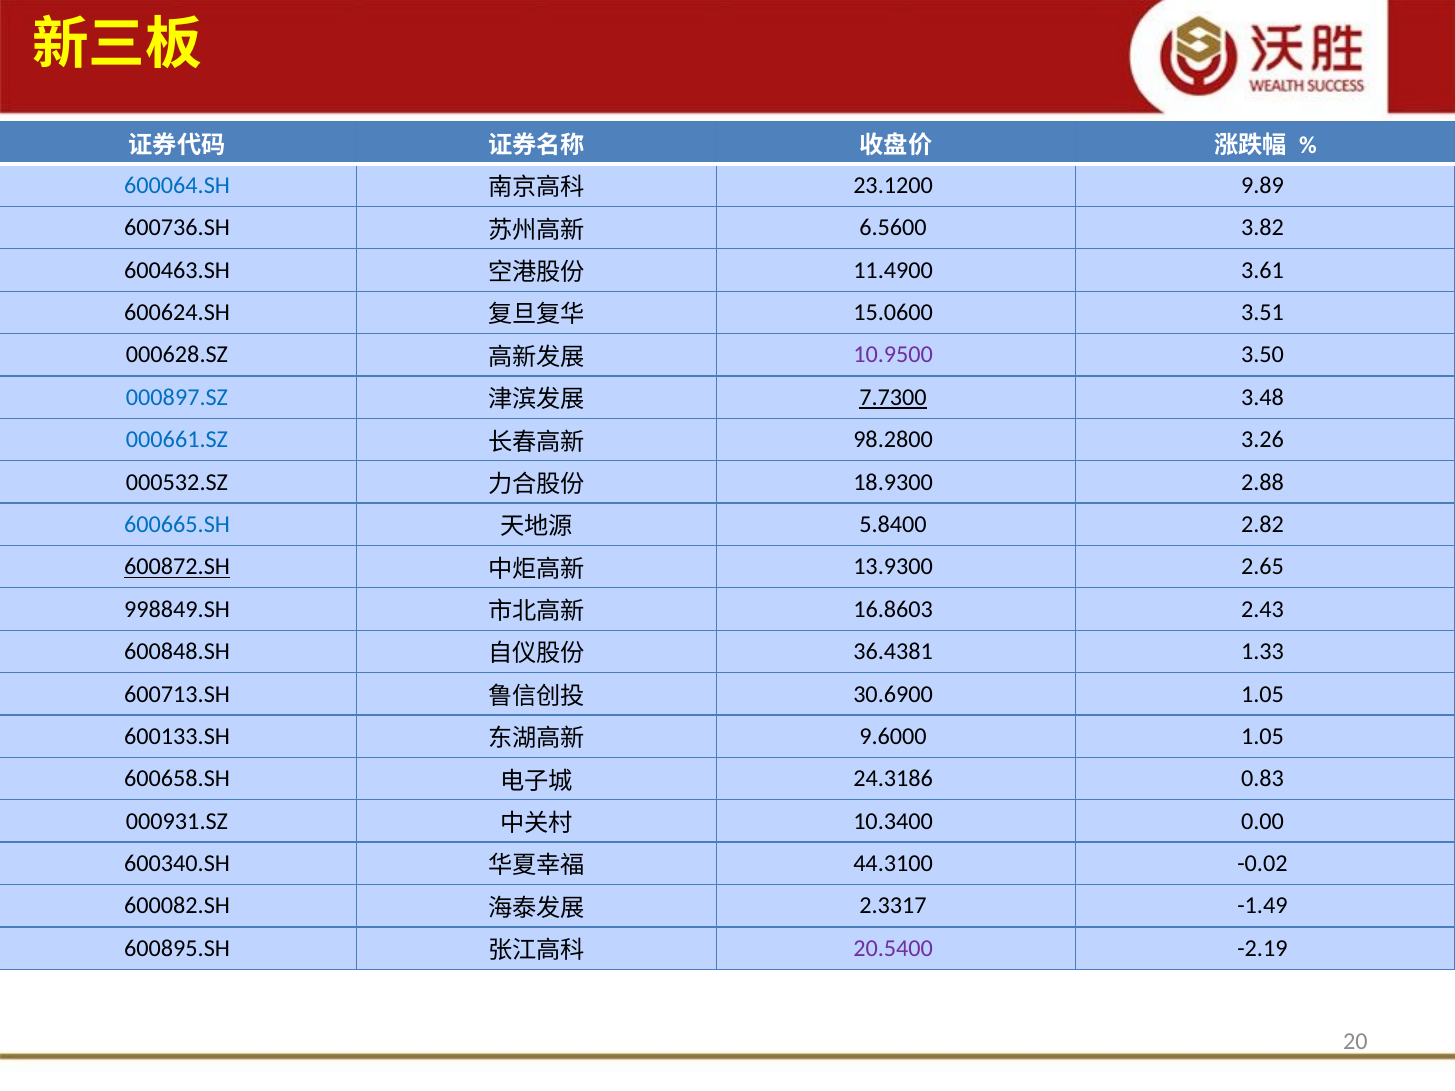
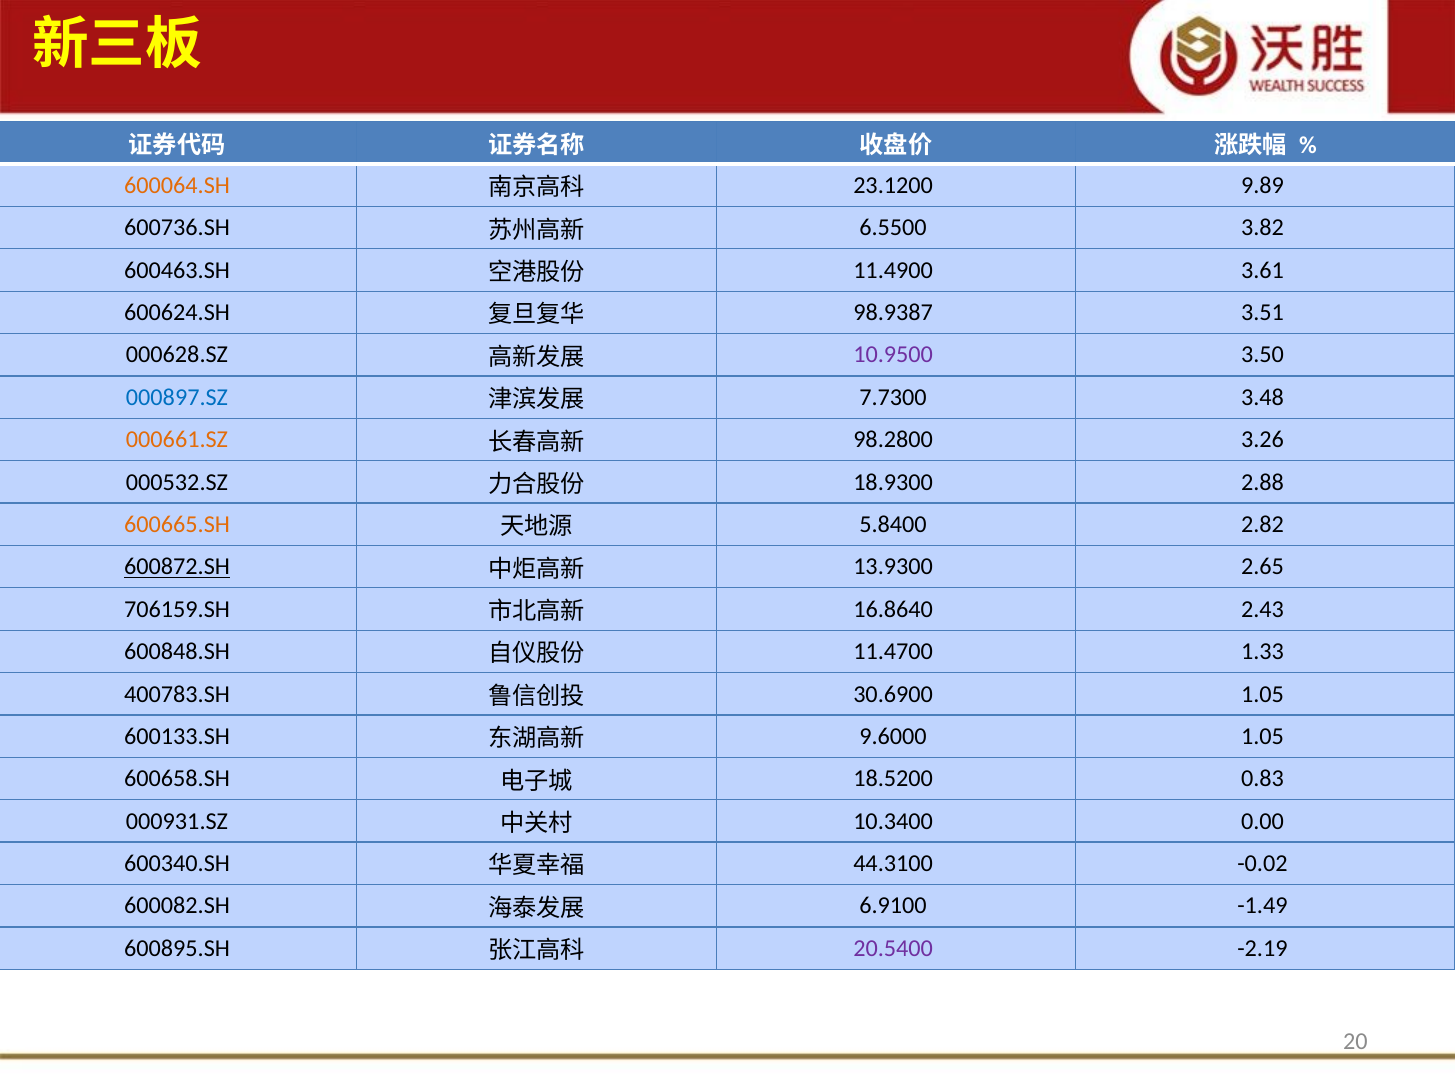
600064.SH colour: blue -> orange (177, 186)
6.5600: 6.5600 -> 6.5500 (893, 228)
15.0600: 15.0600 -> 98.9387 (893, 313)
7.7300 underline: present -> none (893, 397)
000661.SZ colour: blue -> orange (177, 440)
600665.SH colour: blue -> orange (177, 525)
998849.SH: 998849.SH -> 706159.SH (177, 609)
16.8603: 16.8603 -> 16.8640 (893, 609)
36.4381: 36.4381 -> 11.4700 (893, 652)
600713.SH: 600713.SH -> 400783.SH (177, 694)
24.3186: 24.3186 -> 18.5200 (893, 779)
2.3317: 2.3317 -> 6.9100 (893, 906)
